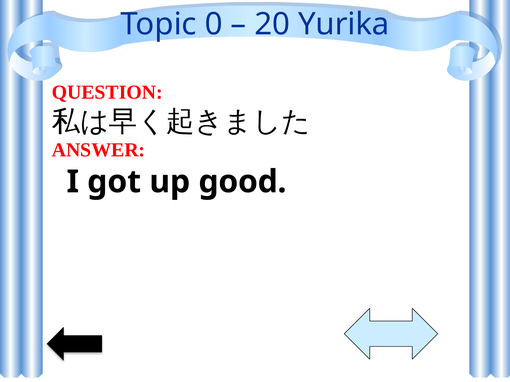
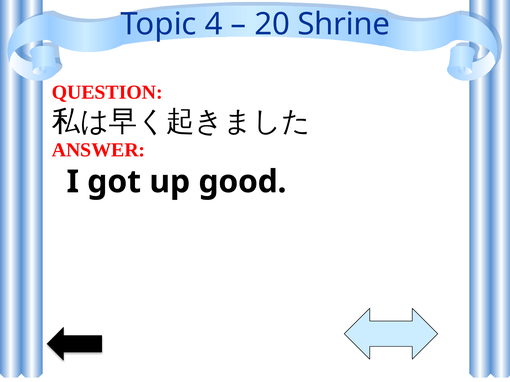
0: 0 -> 4 (214, 24)
Yurika: Yurika -> Shrine (344, 24)
